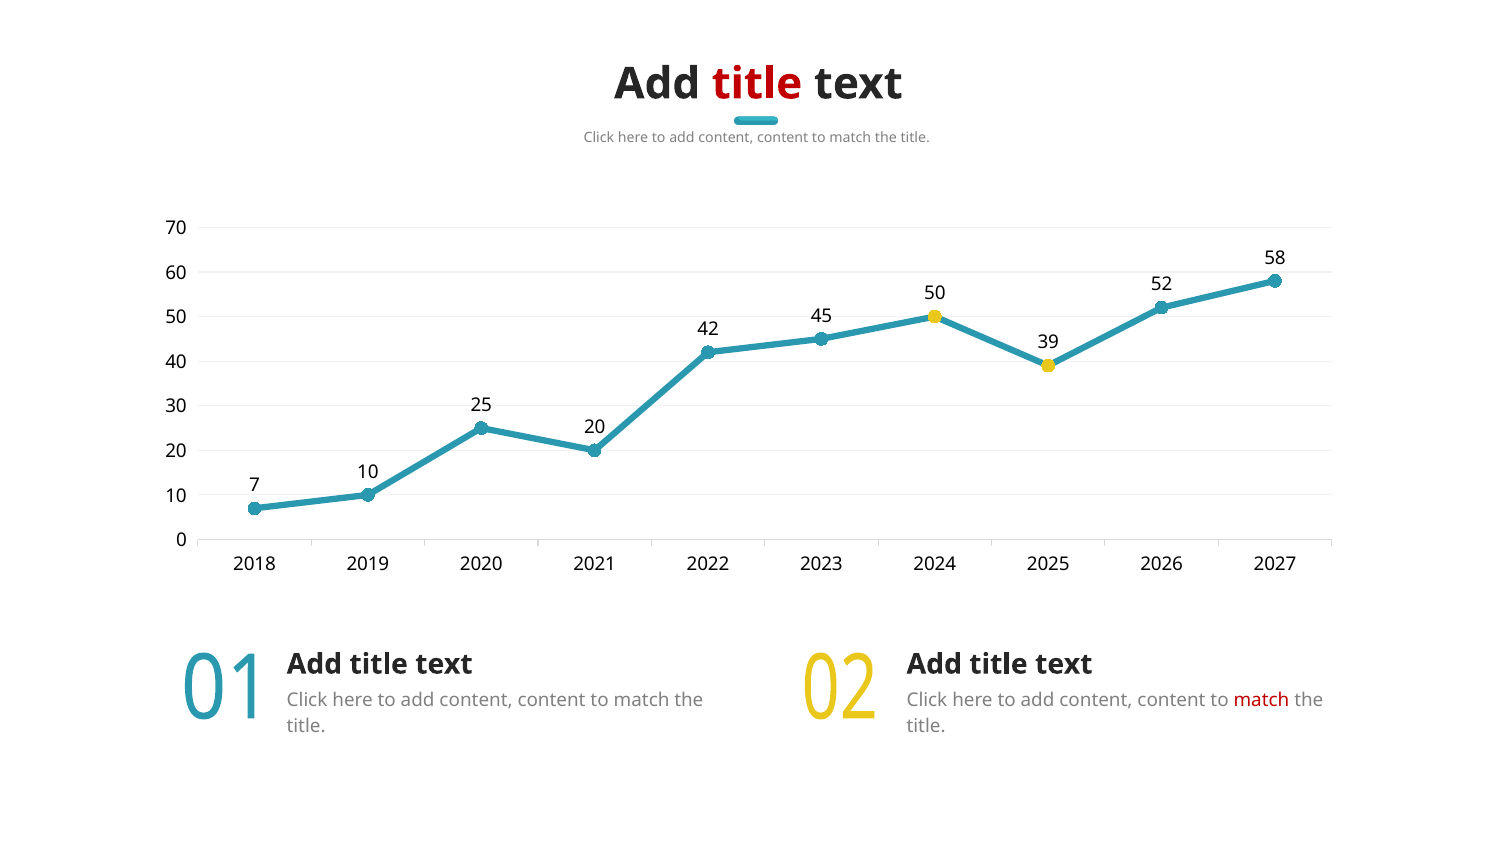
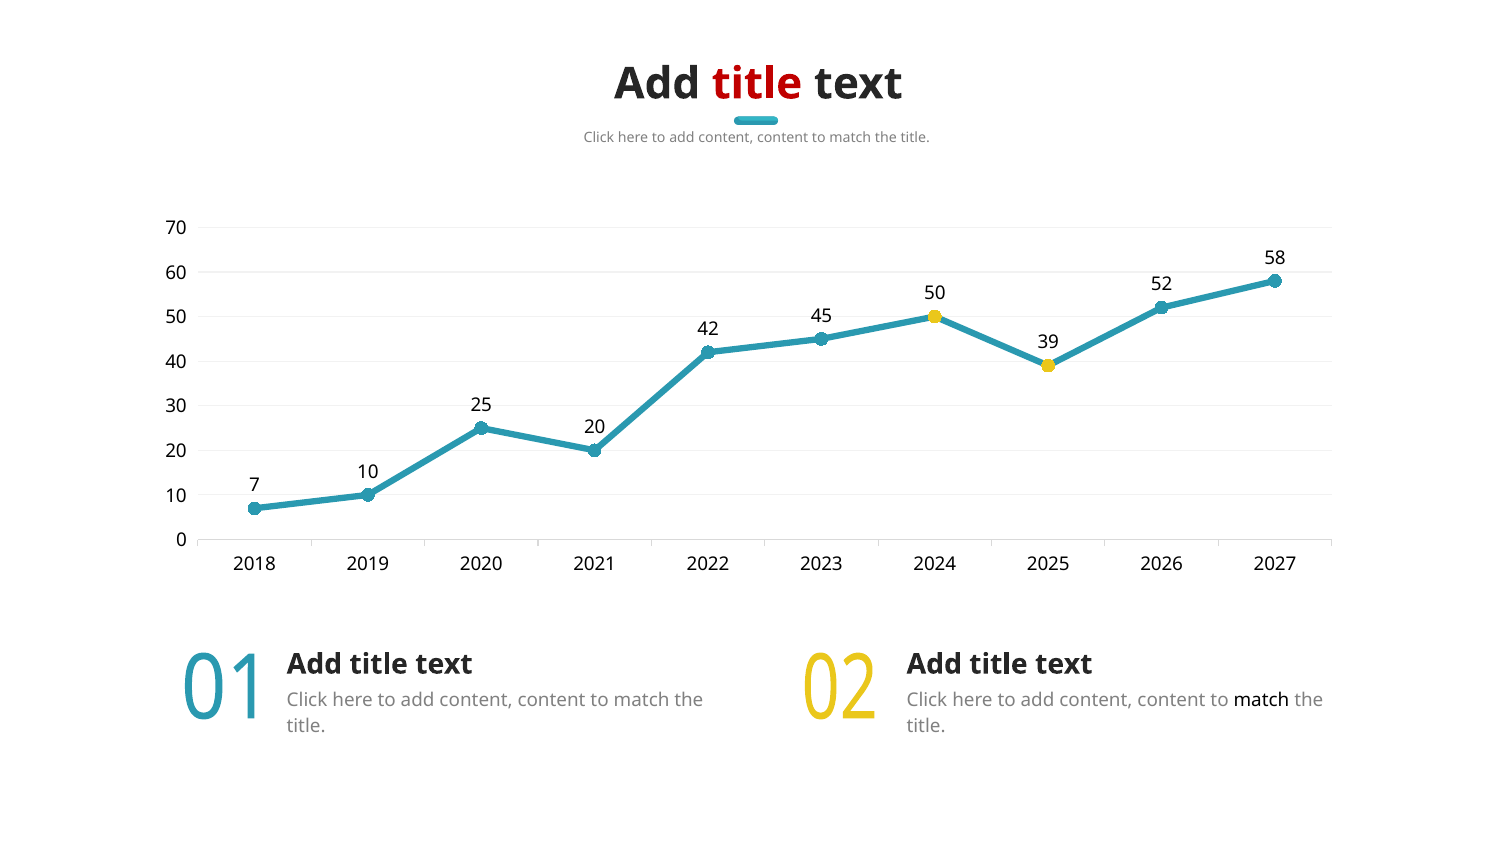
match colour: red -> black (1261, 701)
